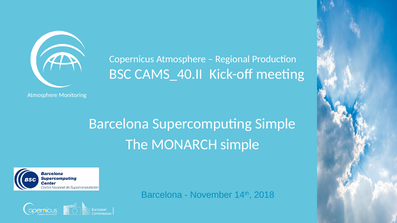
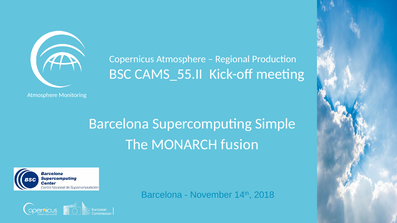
CAMS_40.II: CAMS_40.II -> CAMS_55.II (169, 74)
MONARCH simple: simple -> fusion (240, 145)
